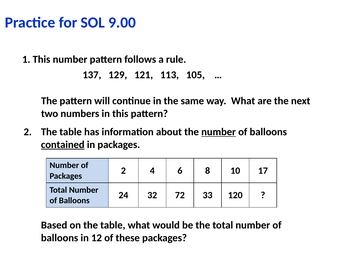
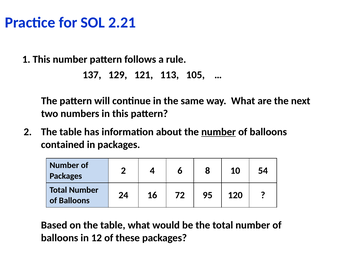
9.00: 9.00 -> 2.21 (122, 23)
contained underline: present -> none (63, 145)
17: 17 -> 54 (263, 171)
32: 32 -> 16 (152, 196)
33: 33 -> 95 (208, 196)
